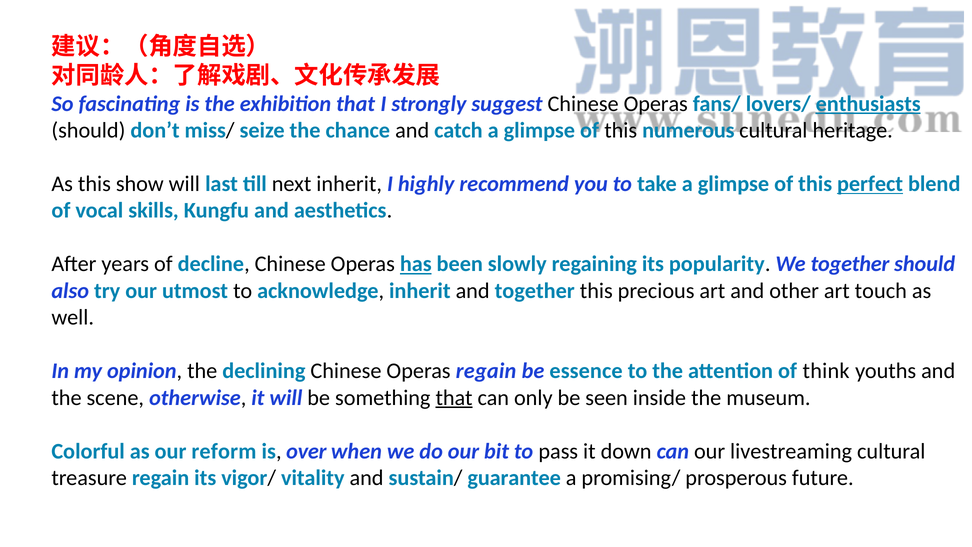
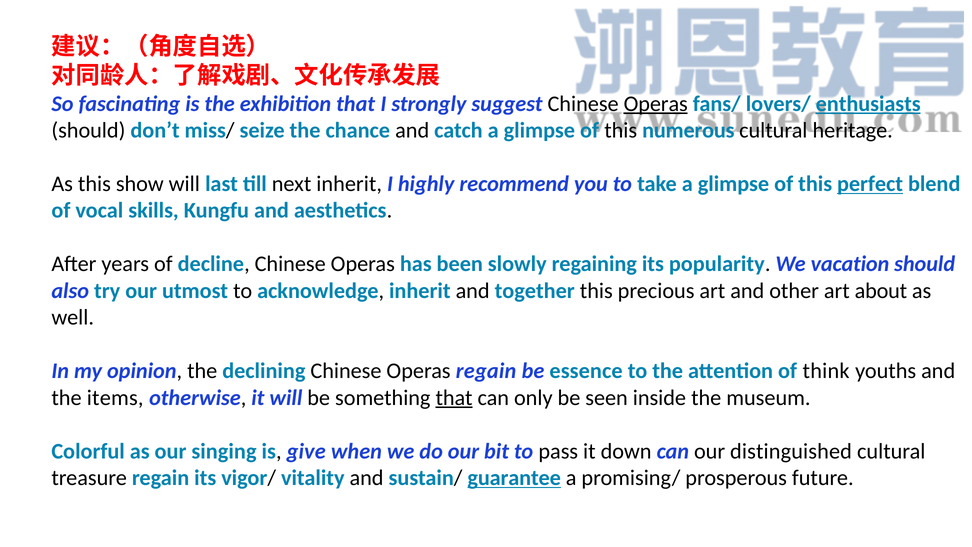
Operas underline: none -> present (656, 104)
has underline: present -> none (416, 264)
We together: together -> vacation (850, 264)
touch: touch -> about (881, 291)
scene: scene -> items (115, 398)
reform: reform -> singing (224, 451)
over: over -> give (306, 451)
livestreaming: livestreaming -> distinguished (791, 451)
guarantee underline: none -> present (514, 478)
